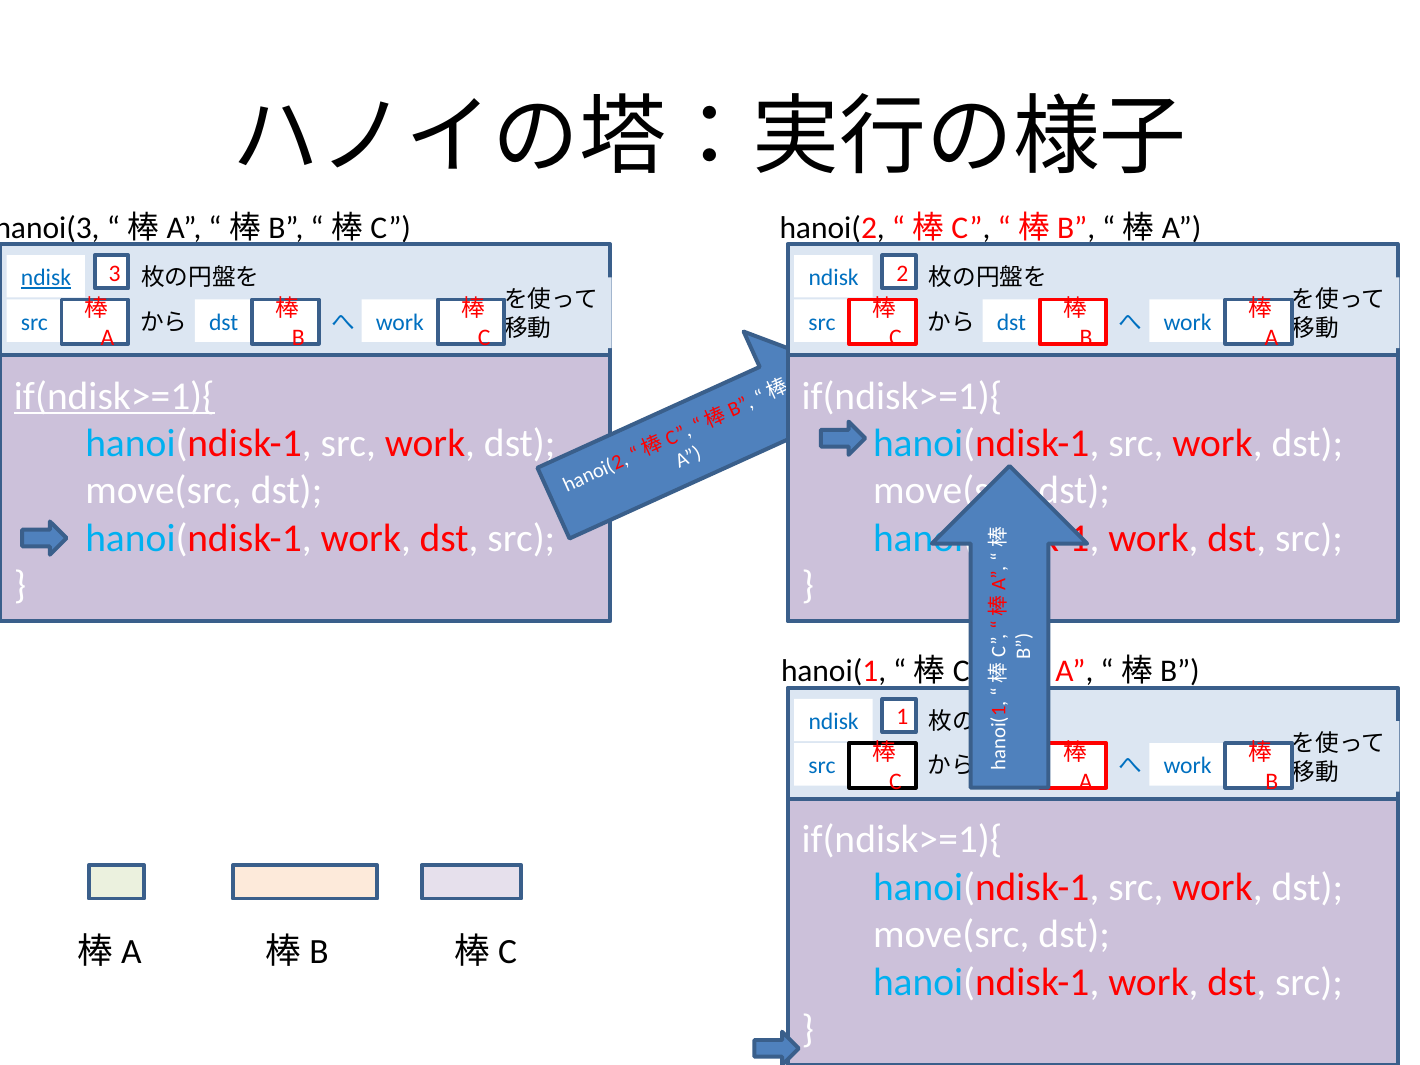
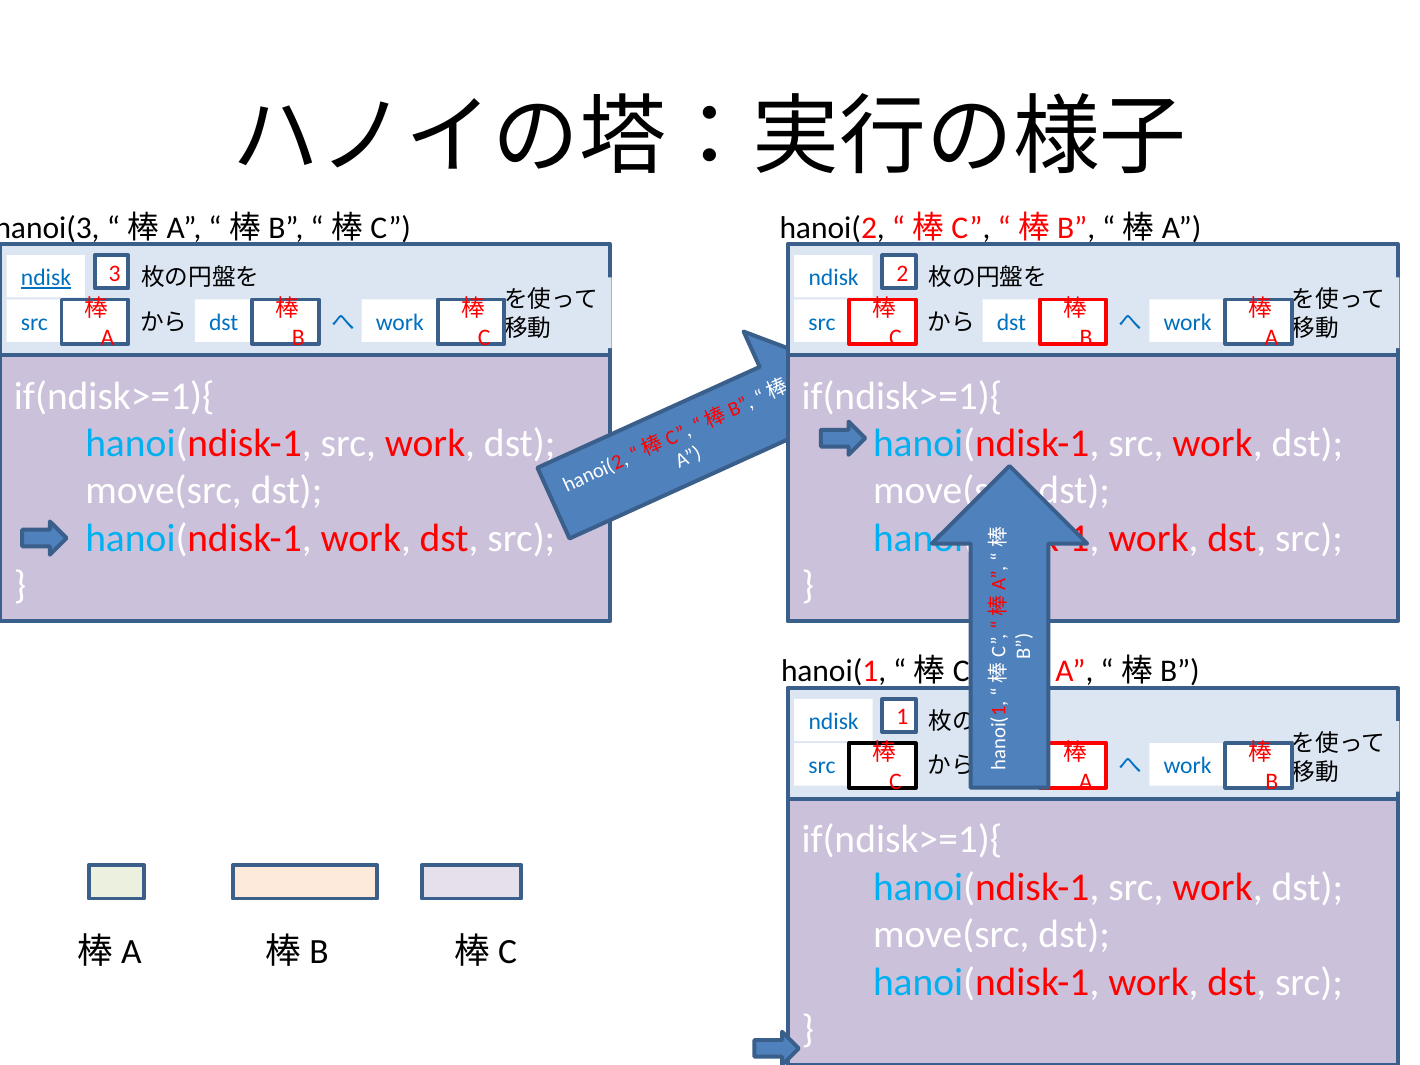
if(ndisk>=1){ underline: present -> none (114, 396)
